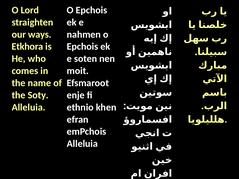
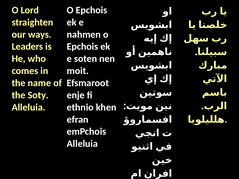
Etkhora: Etkhora -> Leaders (27, 47)
